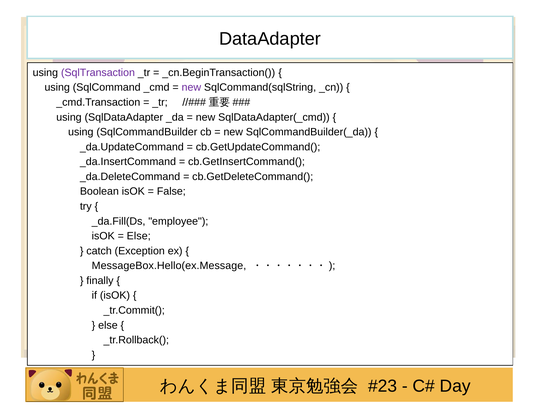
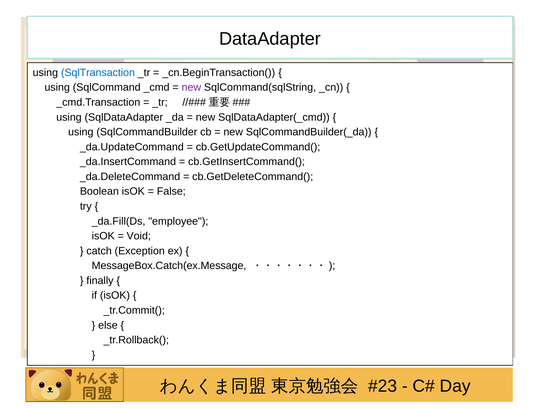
SqlTransaction colour: purple -> blue (98, 73)
Else: Else -> Void (139, 236)
MessageBox.Hello(ex.Message: MessageBox.Hello(ex.Message -> MessageBox.Catch(ex.Message (169, 266)
